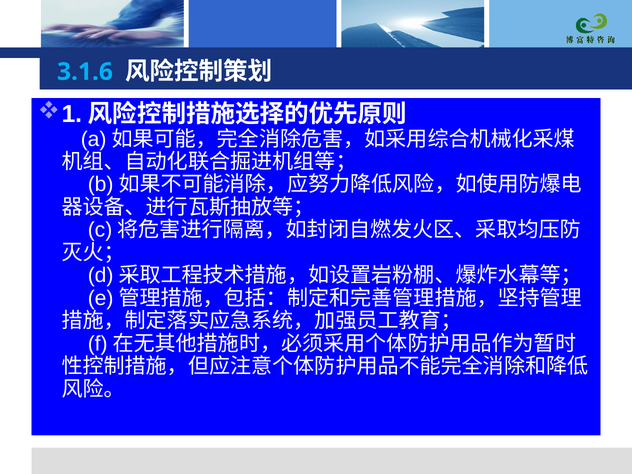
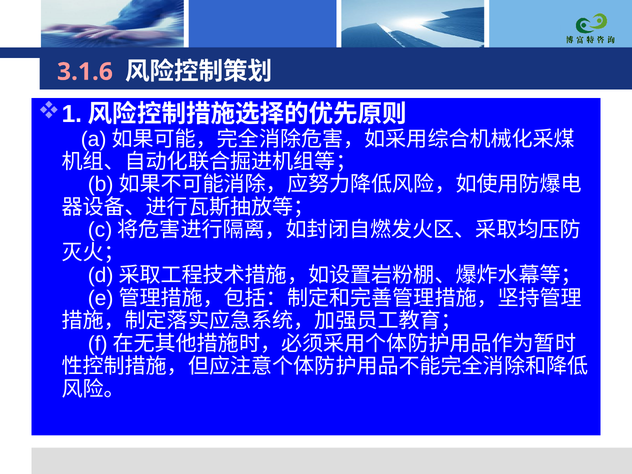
3.1.6 colour: light blue -> pink (85, 72)
